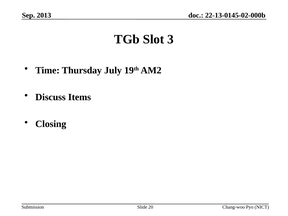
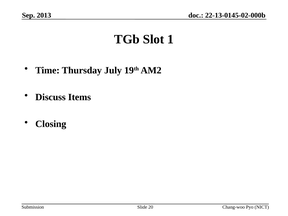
3: 3 -> 1 (171, 39)
